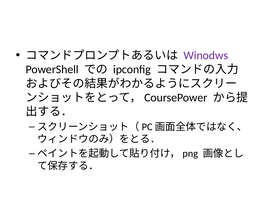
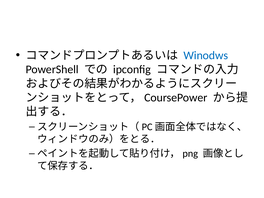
Winodws colour: purple -> blue (206, 55)
